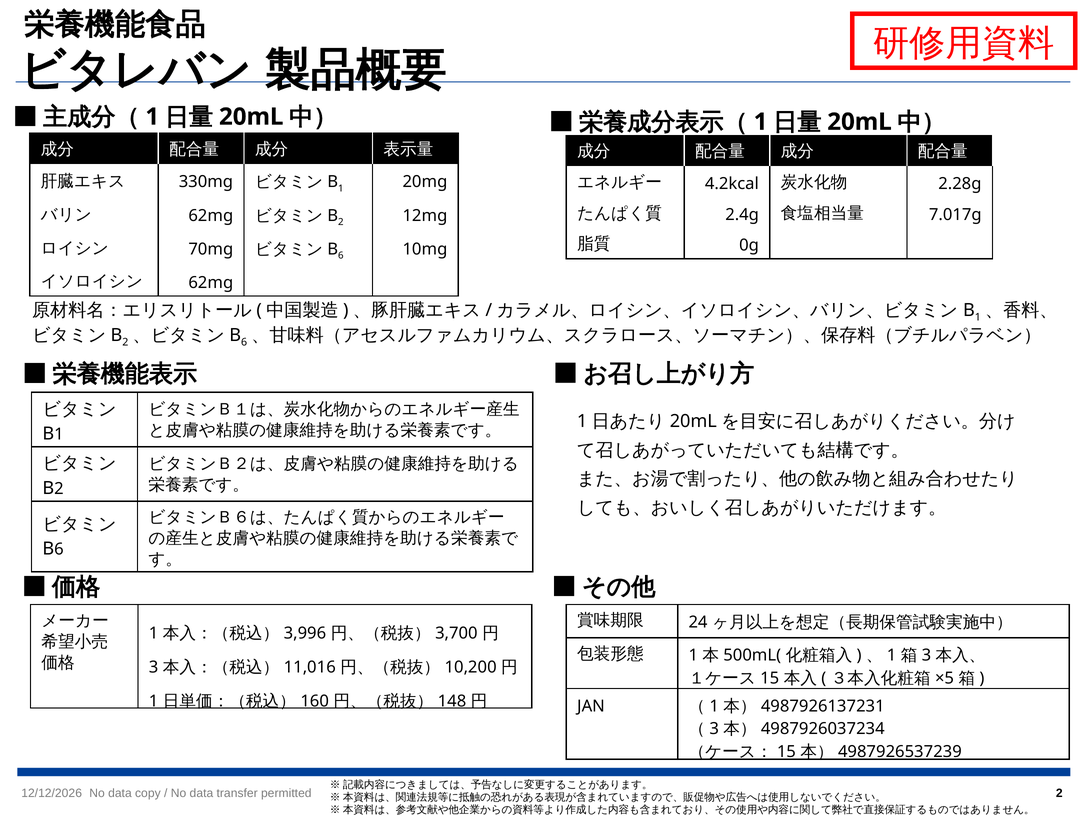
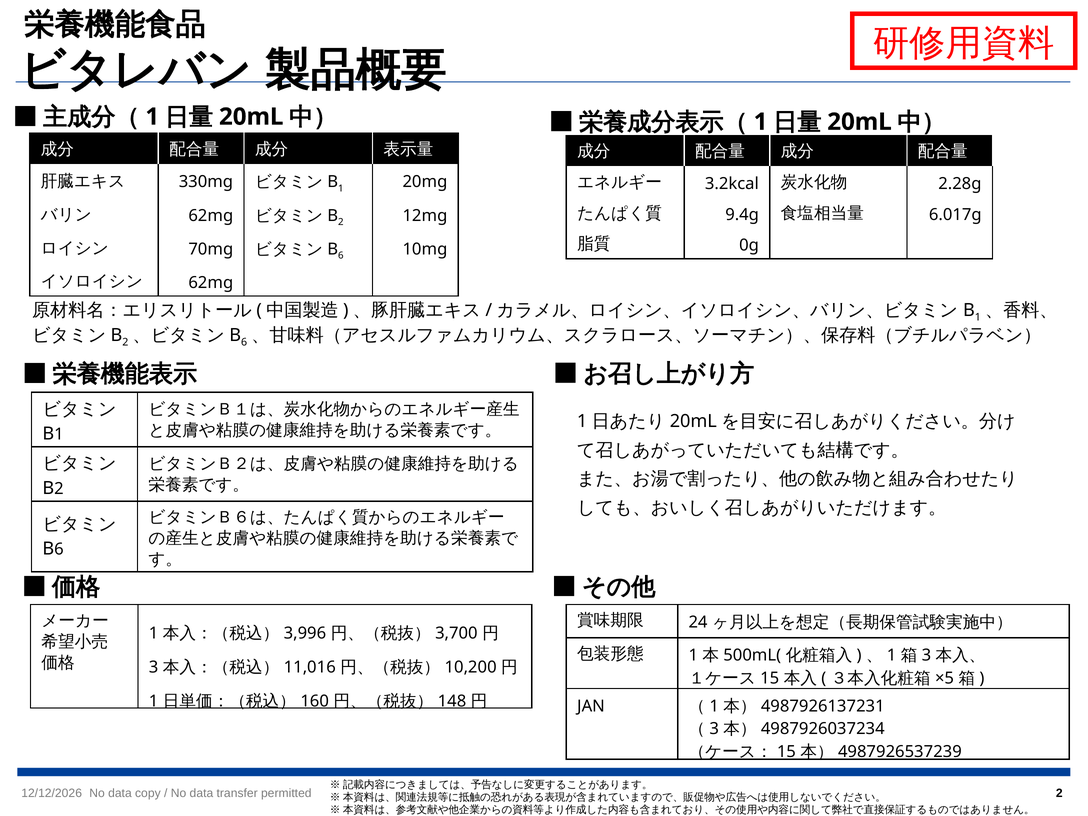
4.2kcal: 4.2kcal -> 3.2kcal (732, 184)
2.4g: 2.4g -> 9.4g (742, 215)
7.017g: 7.017g -> 6.017g (955, 215)
